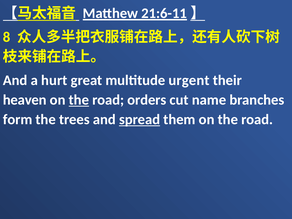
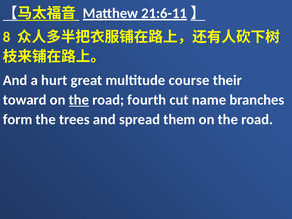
urgent: urgent -> course (189, 80)
heaven: heaven -> toward (25, 100)
orders: orders -> fourth (147, 100)
spread underline: present -> none (140, 120)
